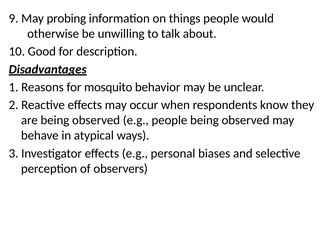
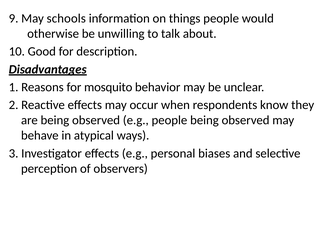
probing: probing -> schools (66, 18)
